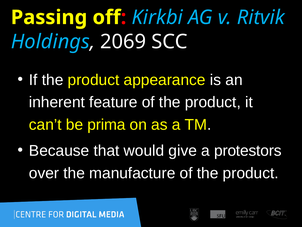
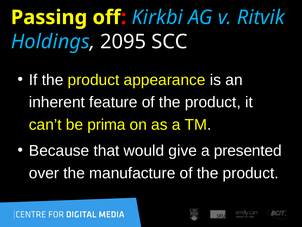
2069: 2069 -> 2095 (123, 42)
protestors: protestors -> presented (248, 150)
